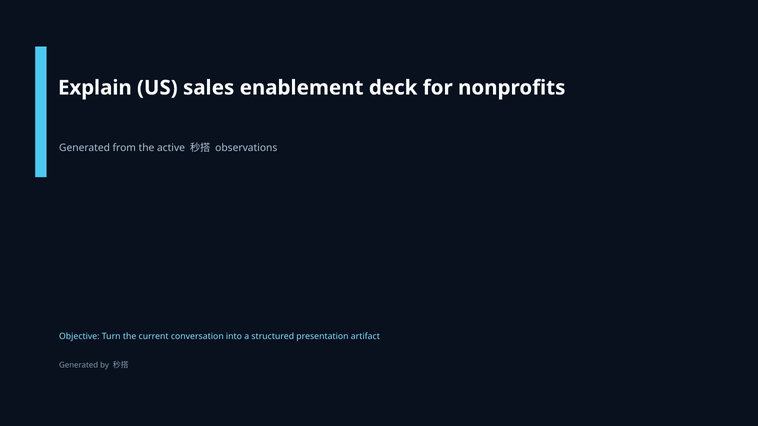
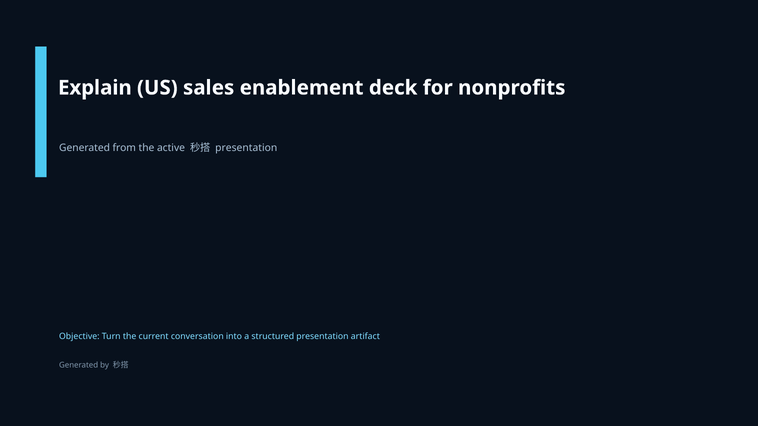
observations: observations -> presentation (246, 148)
